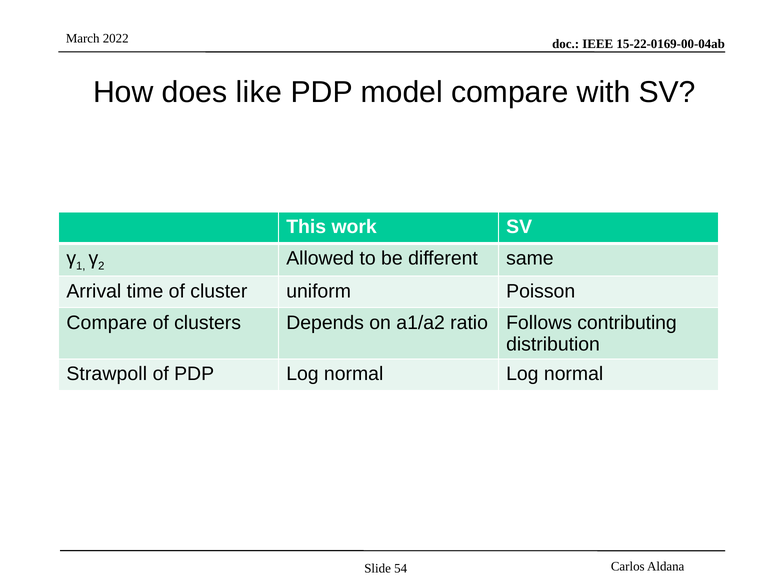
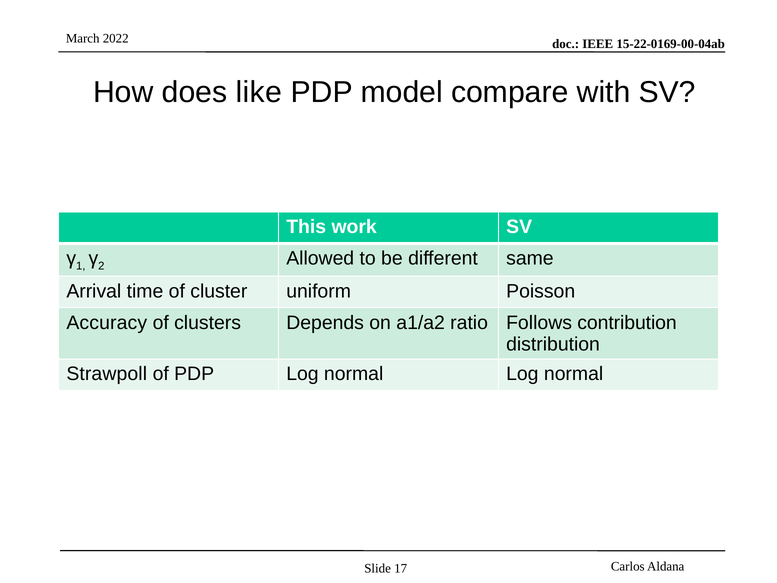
Compare: Compare -> Accuracy (107, 323)
contributing: contributing -> contribution (627, 323)
54: 54 -> 17 (401, 568)
